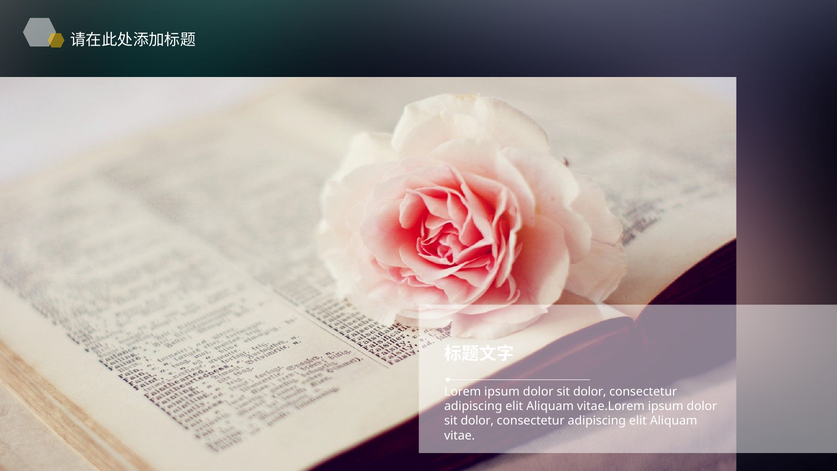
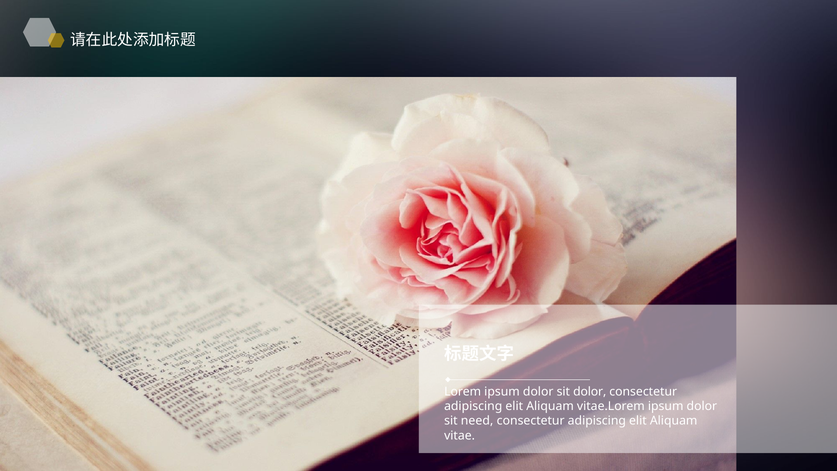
dolor: dolor -> need (477, 421)
